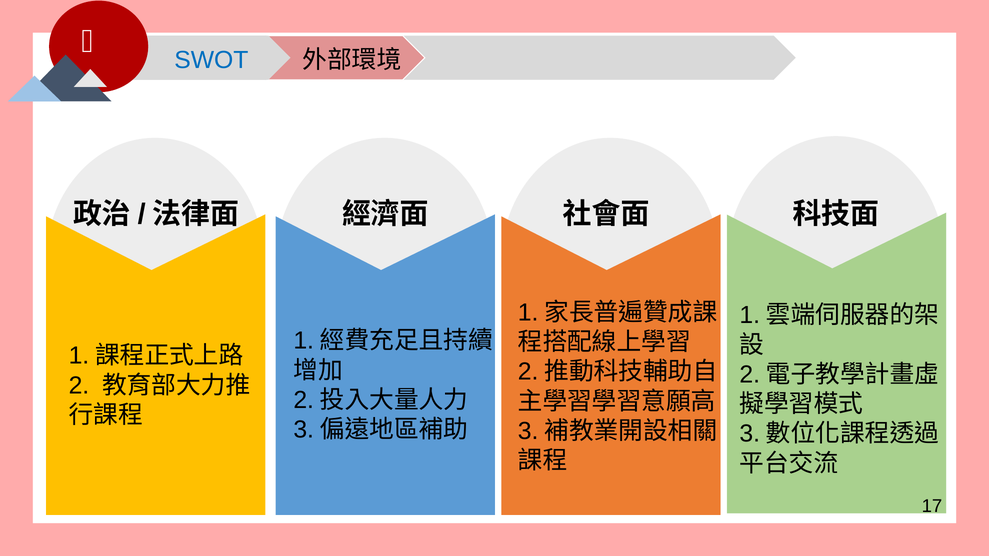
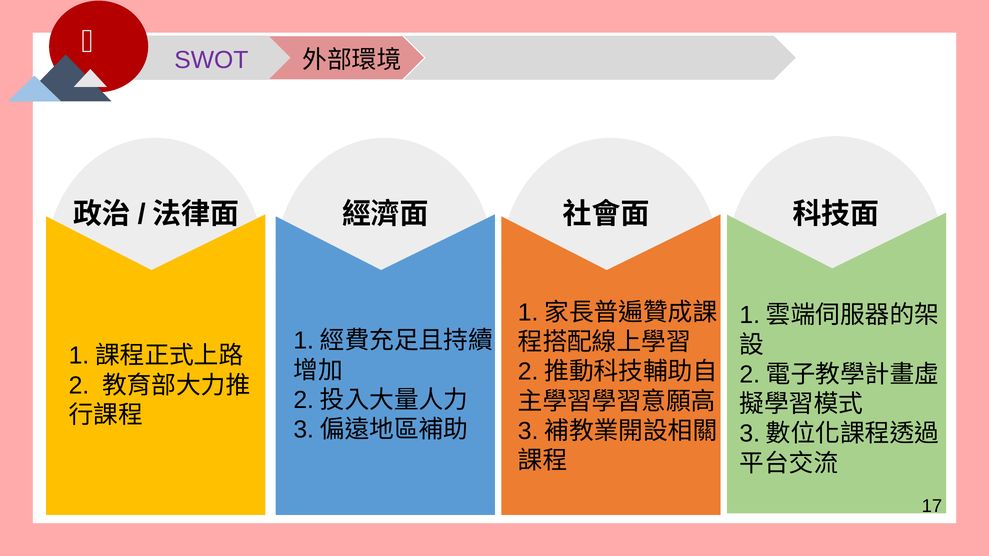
SWOT colour: blue -> purple (211, 60)
